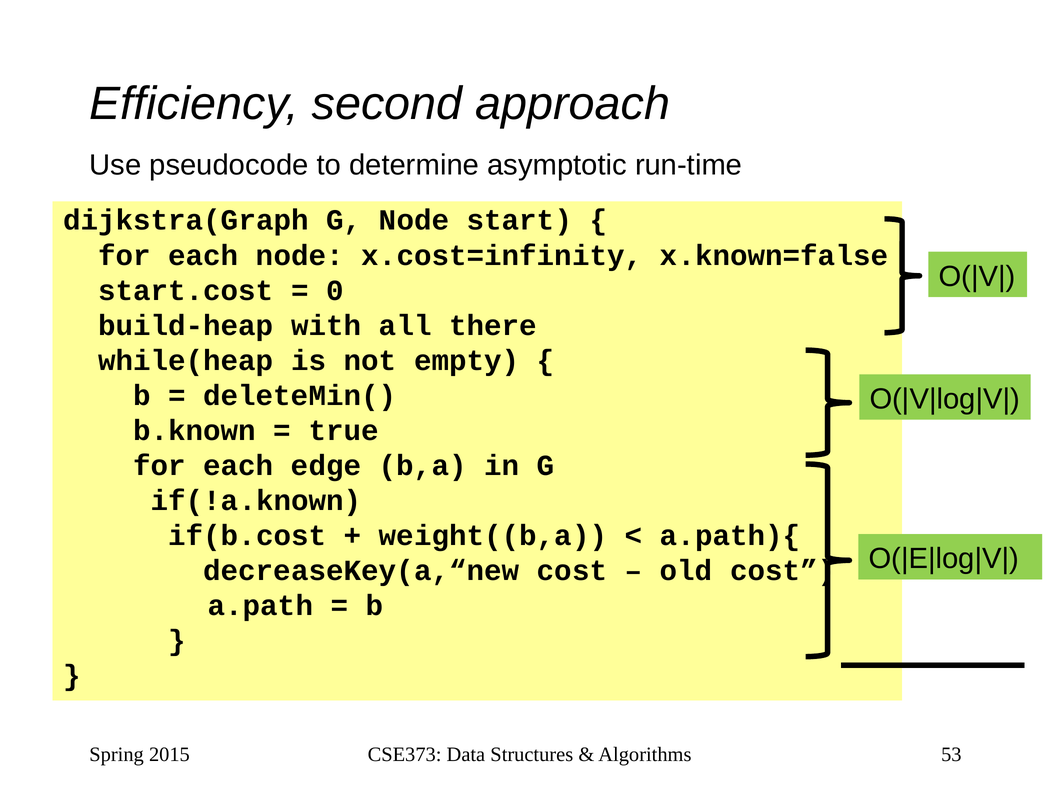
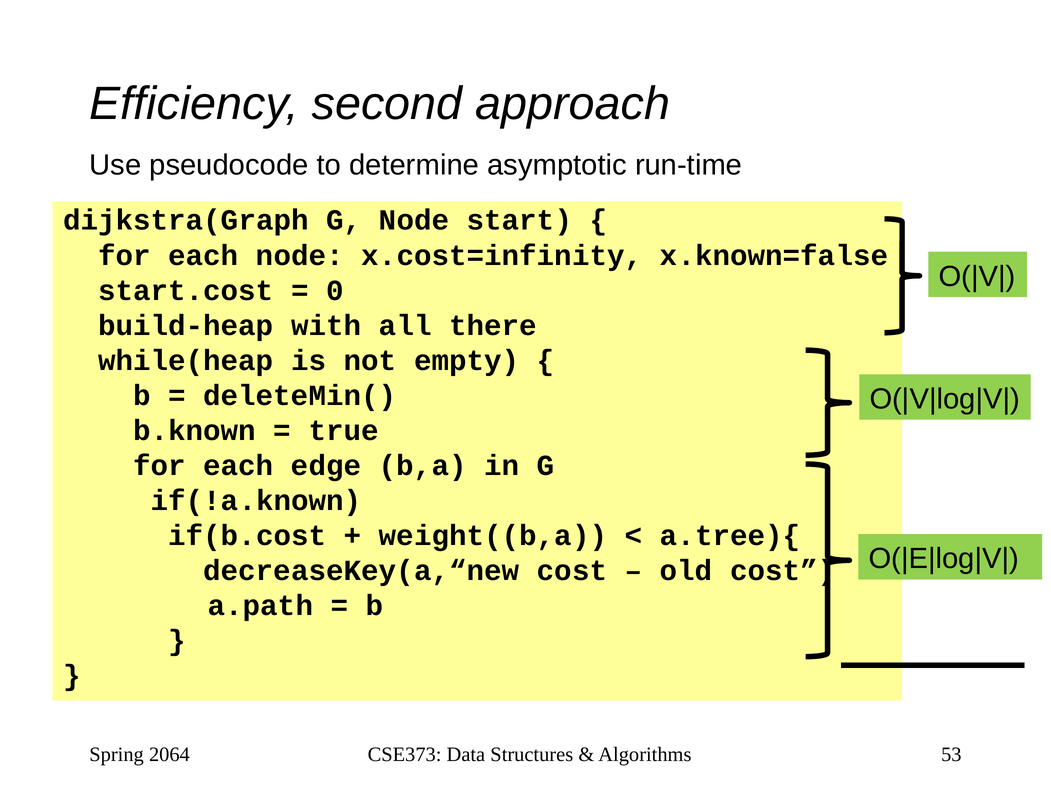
a.path){: a.path){ -> a.tree){ (730, 536)
2015: 2015 -> 2064 (169, 755)
